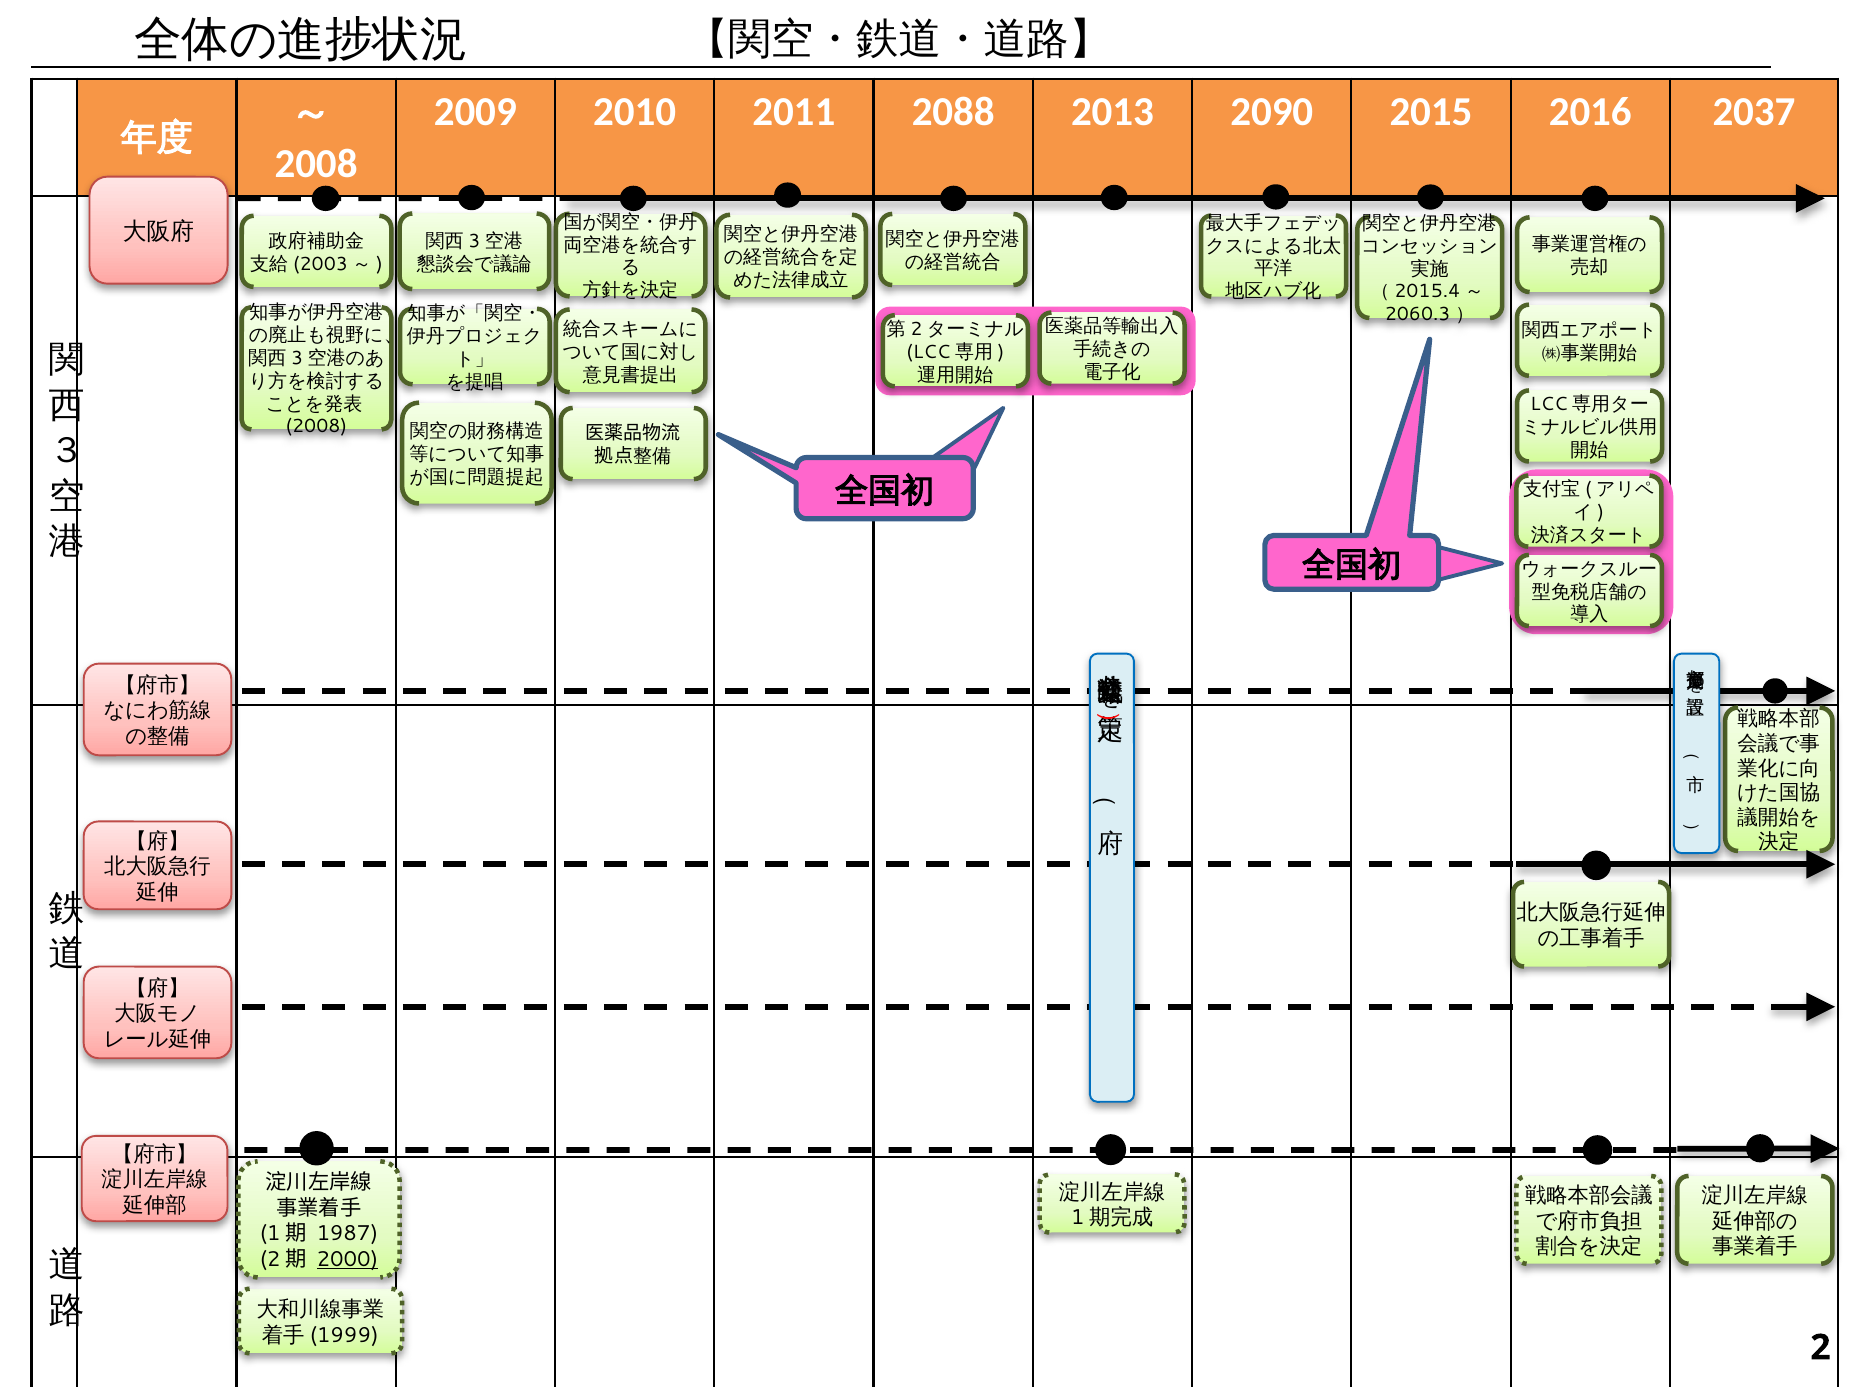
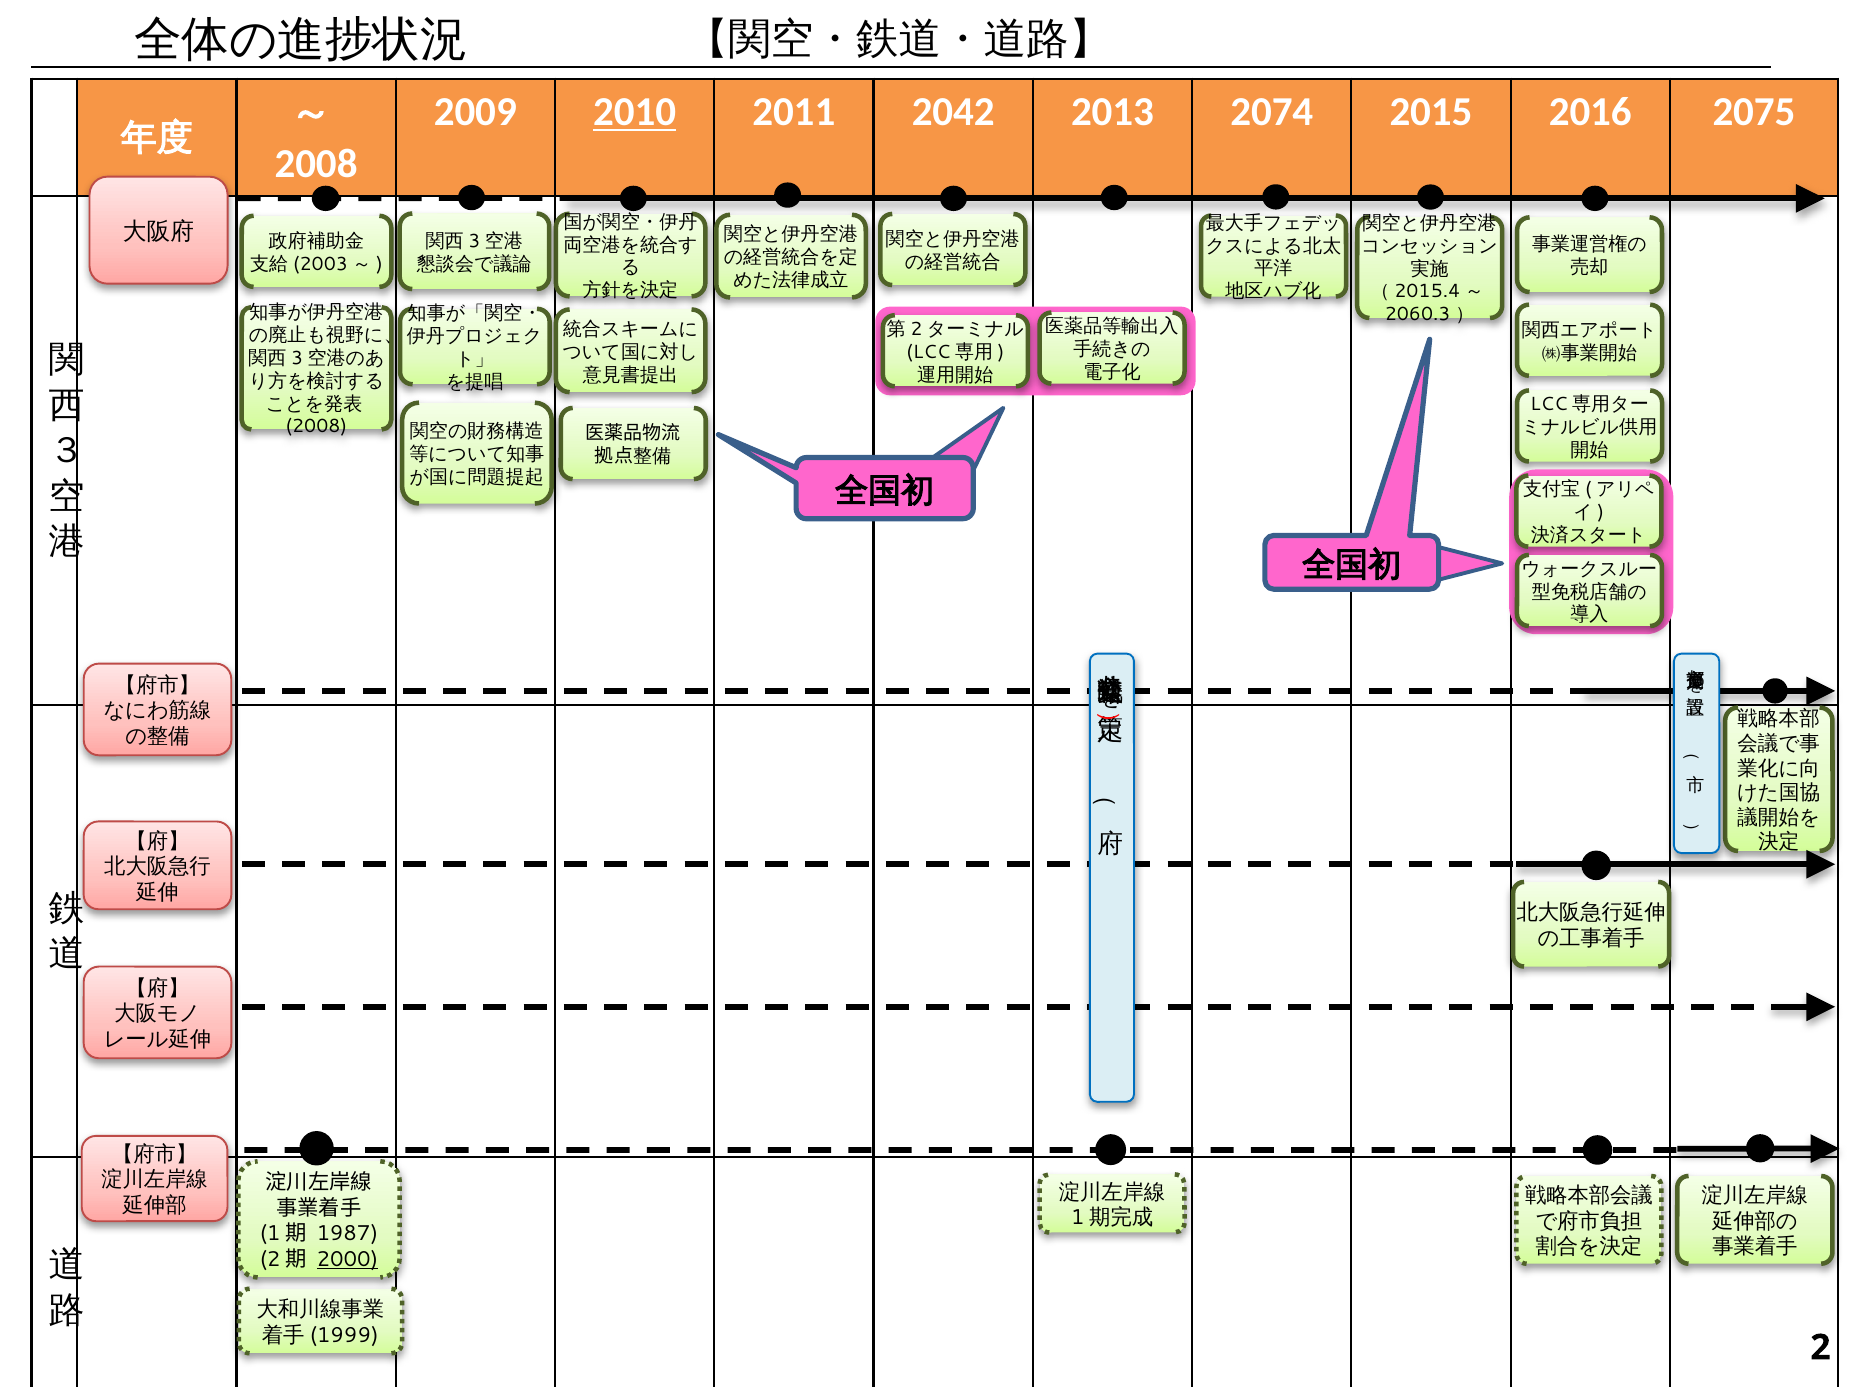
2010 underline: none -> present (635, 112)
2088: 2088 -> 2042 (953, 112)
2090: 2090 -> 2074 (1272, 112)
2037: 2037 -> 2075 (1754, 112)
